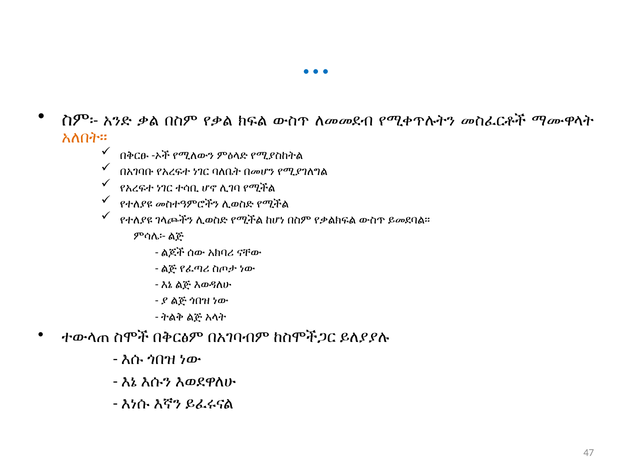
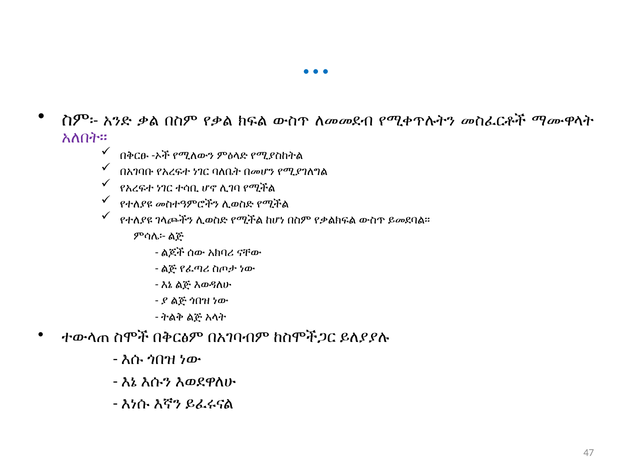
አለበት፡፡ colour: orange -> purple (84, 138)
